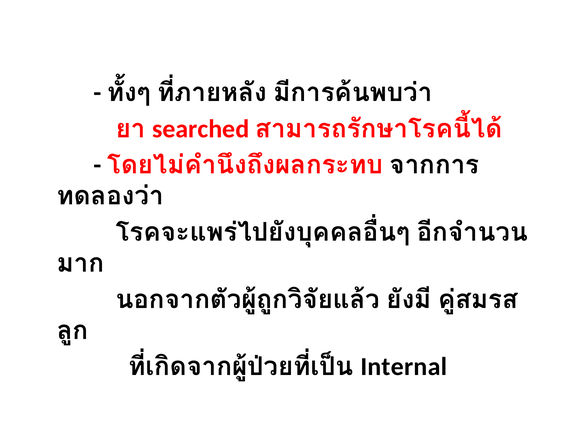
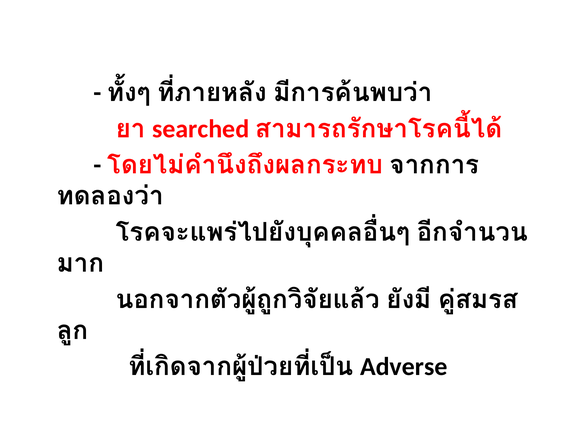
Internal: Internal -> Adverse (404, 367)
